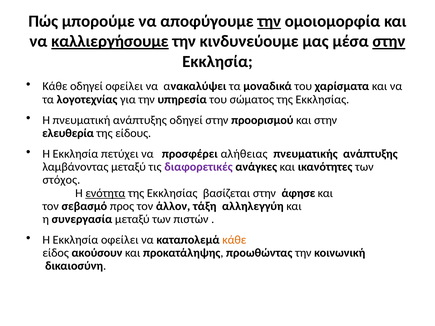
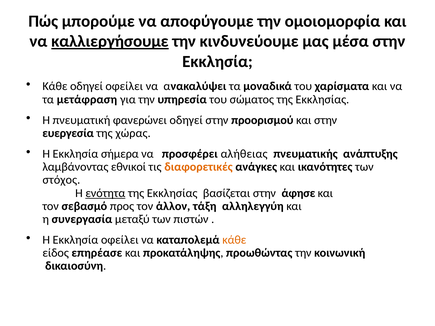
την underline: present -> none (269, 21)
στην underline: present -> none (389, 41)
λογοτεχνίας: λογοτεχνίας -> μετάφραση (87, 99)
πνευματική ανάπτυξης: ανάπτυξης -> φανερώνει (140, 120)
ελευθερία: ελευθερία -> ευεργεσία (68, 133)
είδους: είδους -> χώρας (133, 133)
πετύχει: πετύχει -> σήμερα (120, 154)
λαμβάνοντας μεταξύ: μεταξύ -> εθνικοί (129, 167)
διαφορετικές colour: purple -> orange (198, 167)
ακούσουν: ακούσουν -> επηρέασε (97, 253)
